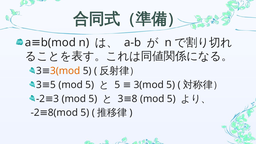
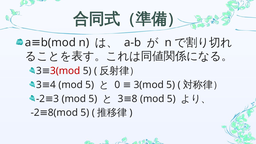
3(mod colour: orange -> red (65, 71)
5: 5 -> 0 (117, 85)
5: 5 -> 4 (53, 85)
